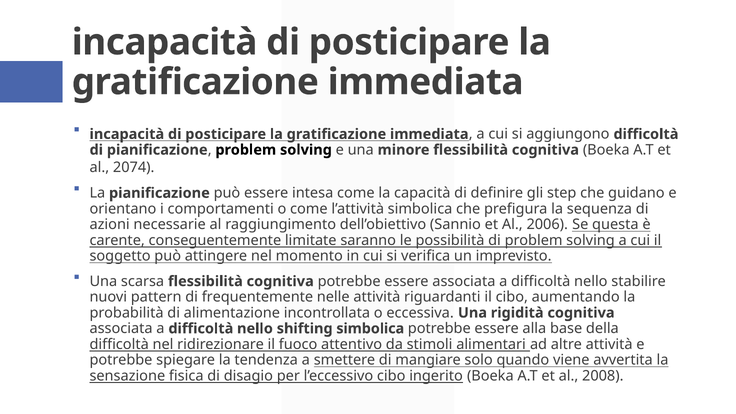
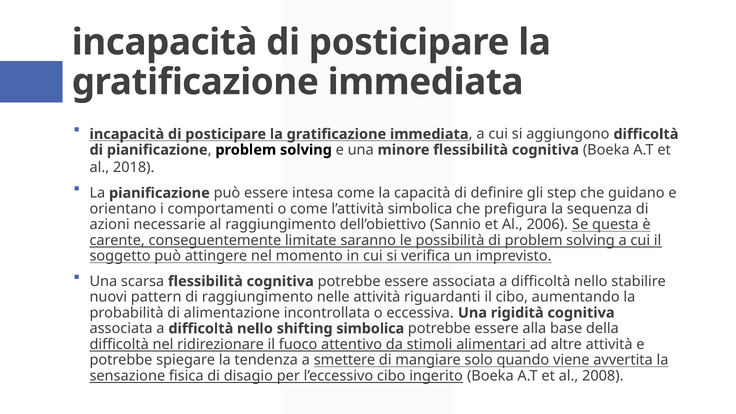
2074: 2074 -> 2018 (134, 168)
di frequentemente: frequentemente -> raggiungimento (257, 297)
